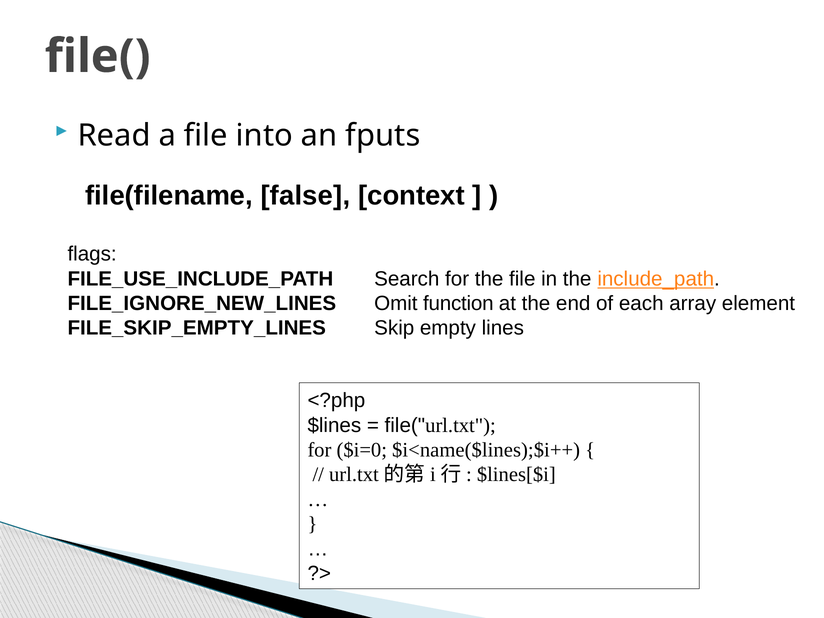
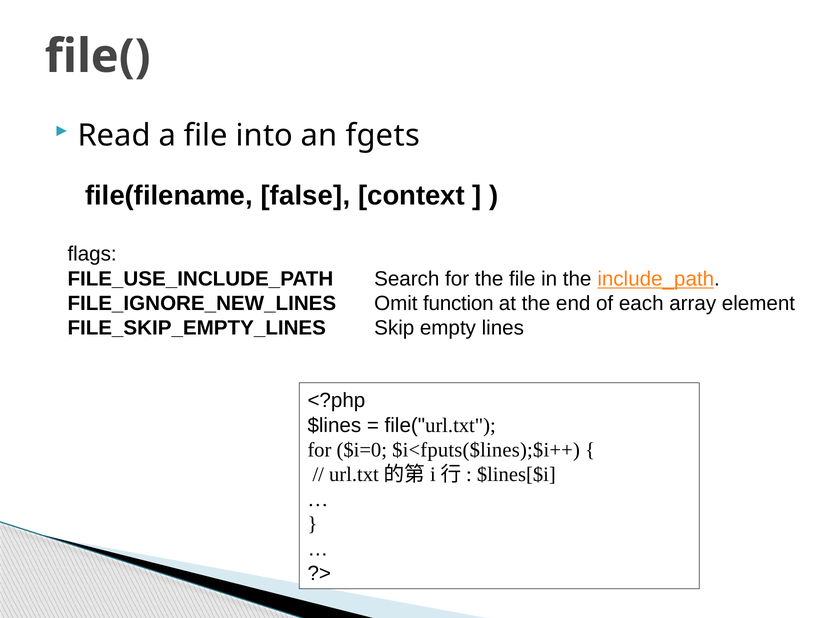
fputs: fputs -> fgets (383, 135)
$i<name($lines);$i++: $i<name($lines);$i++ -> $i<fputs($lines);$i++ (486, 450)
